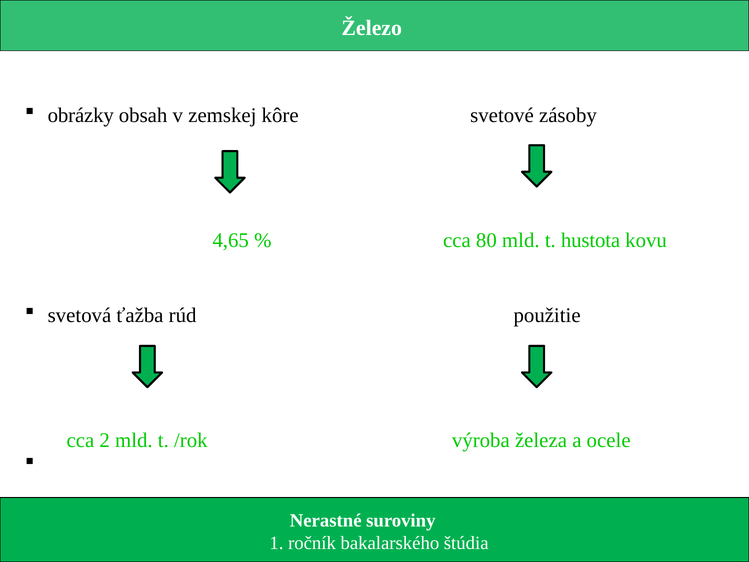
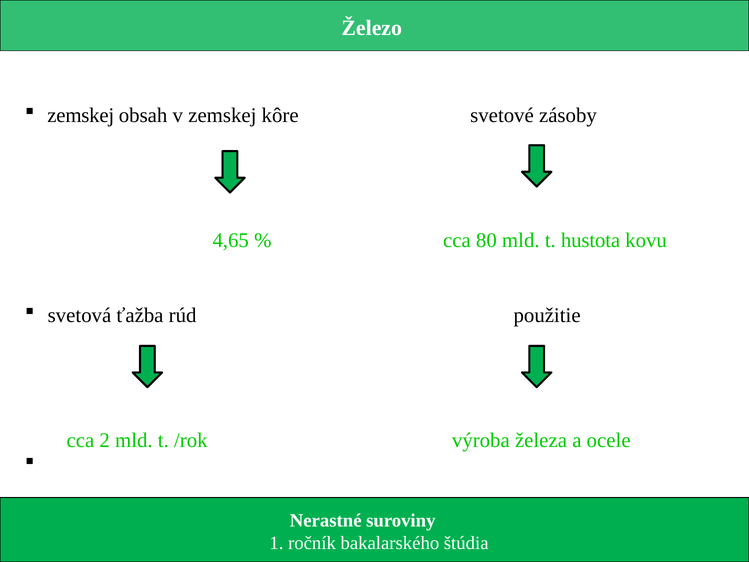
obrázky: obrázky -> zemskej (81, 115)
